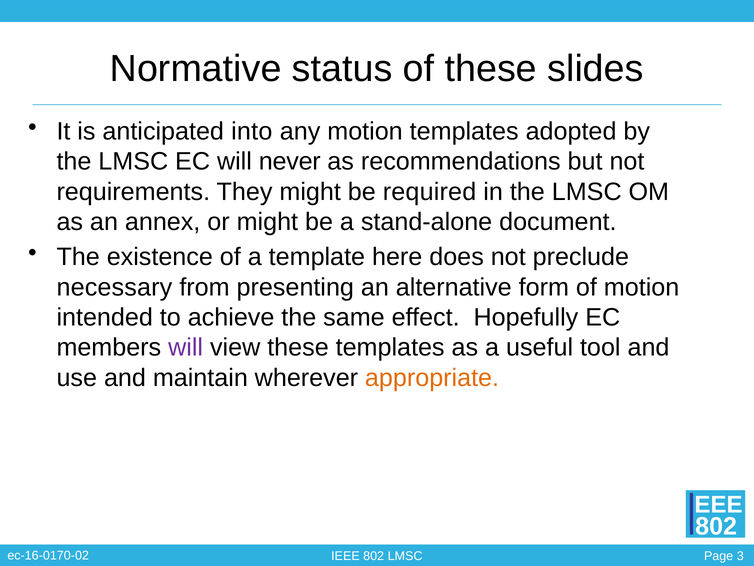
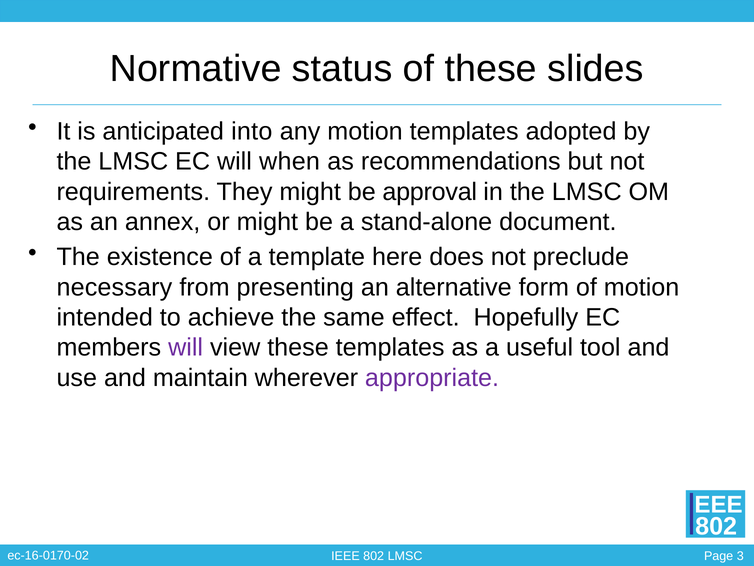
never: never -> when (290, 161)
required: required -> approval (430, 192)
appropriate colour: orange -> purple (432, 378)
